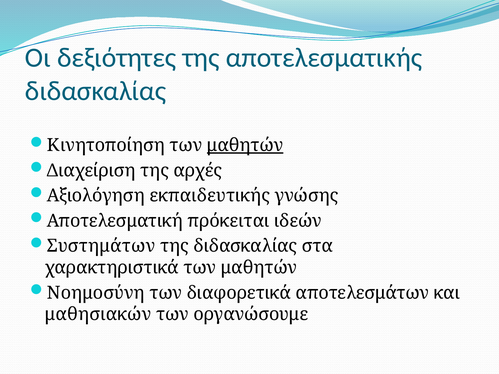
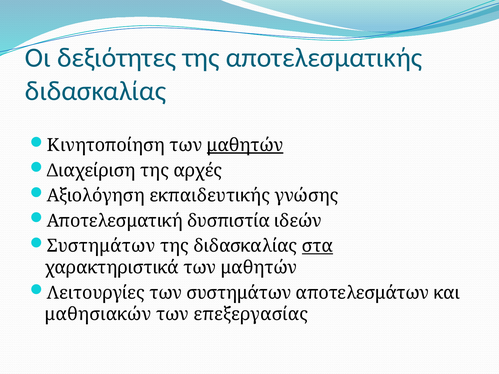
πρόκειται: πρόκειται -> δυσπιστία (229, 221)
στα underline: none -> present (317, 246)
Νοημοσύνη: Νοημοσύνη -> Λειτουργίες (96, 293)
των διαφορετικά: διαφορετικά -> συστημάτων (239, 293)
οργανώσουμε: οργανώσουμε -> επεξεργασίας (251, 315)
